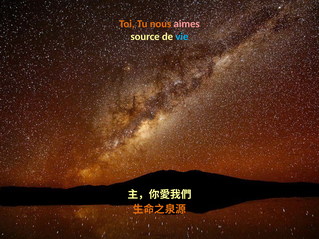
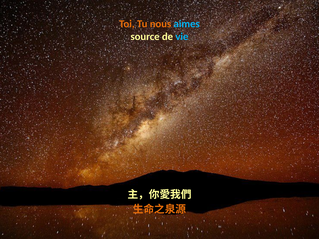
aimes colour: pink -> light blue (187, 24)
